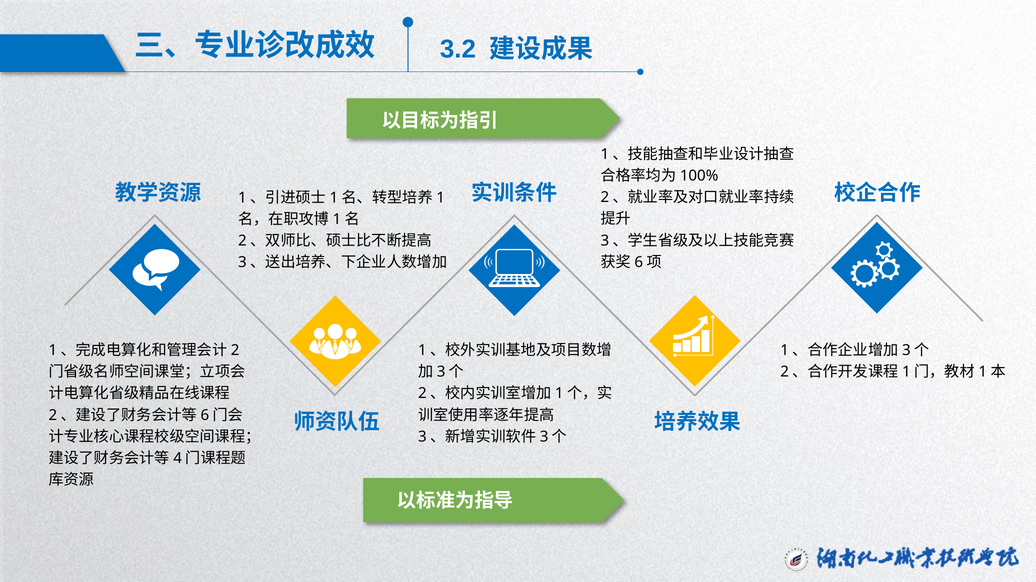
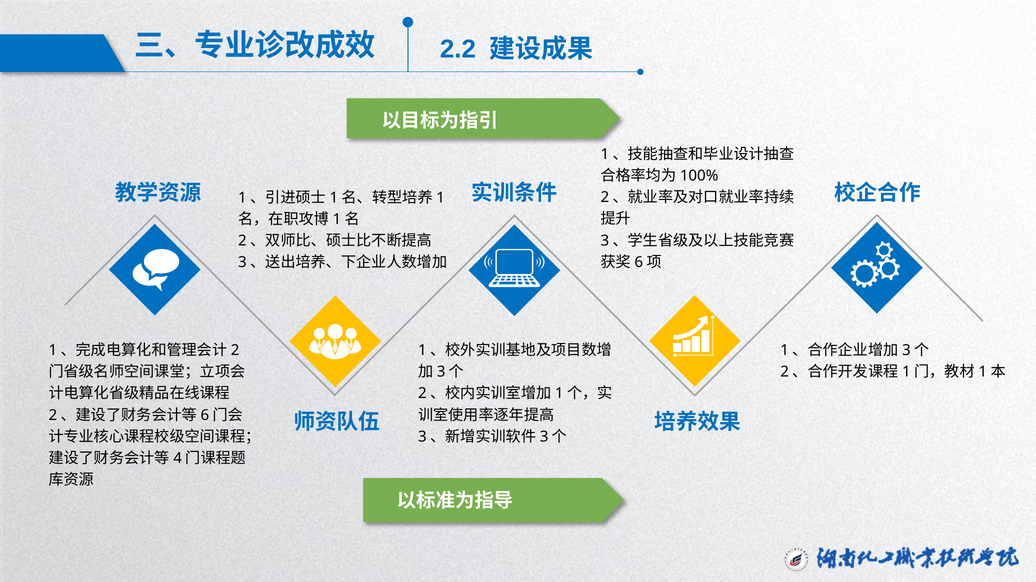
3.2: 3.2 -> 2.2 (458, 49)
